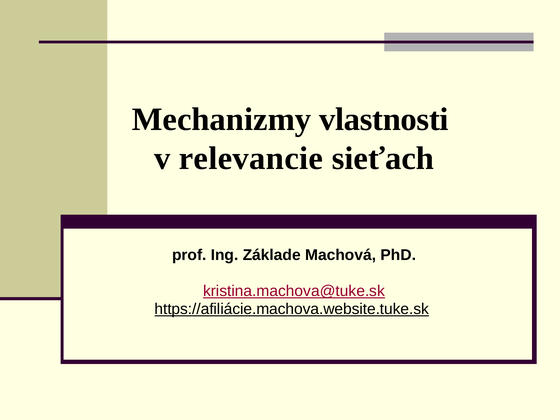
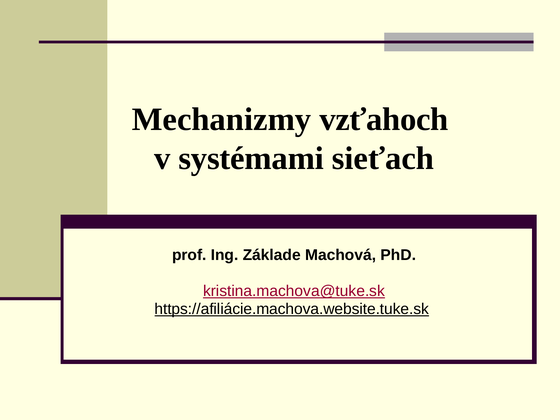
vlastnosti: vlastnosti -> vzťahoch (384, 119)
relevancie: relevancie -> systémami (251, 158)
